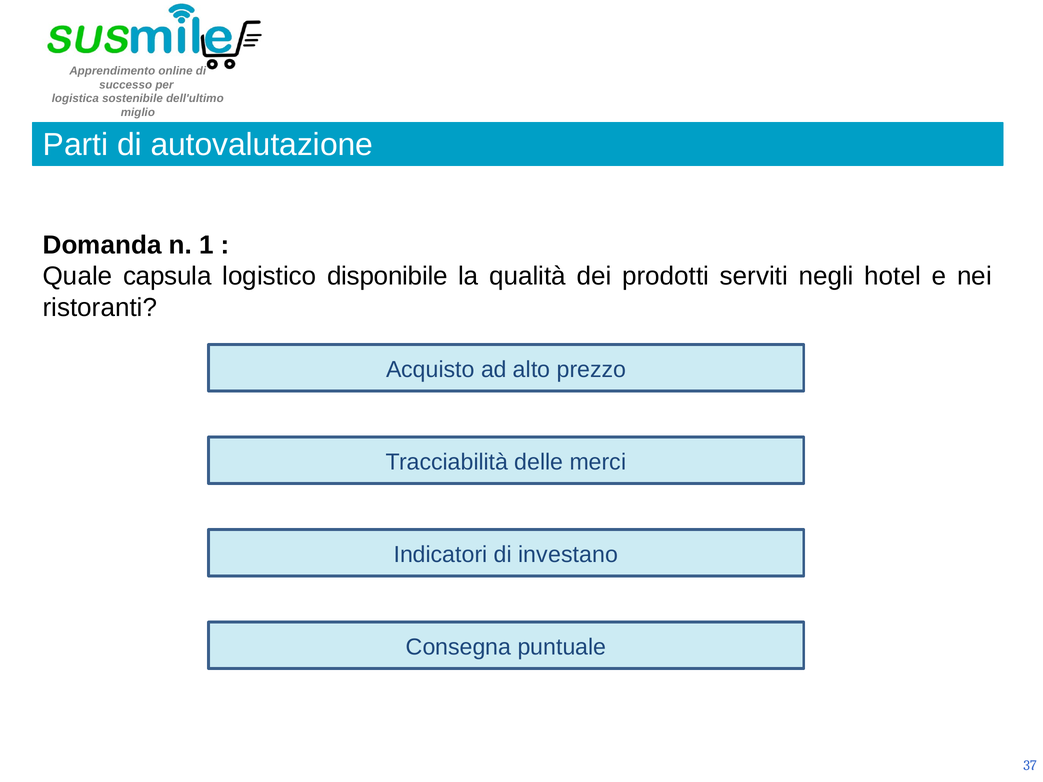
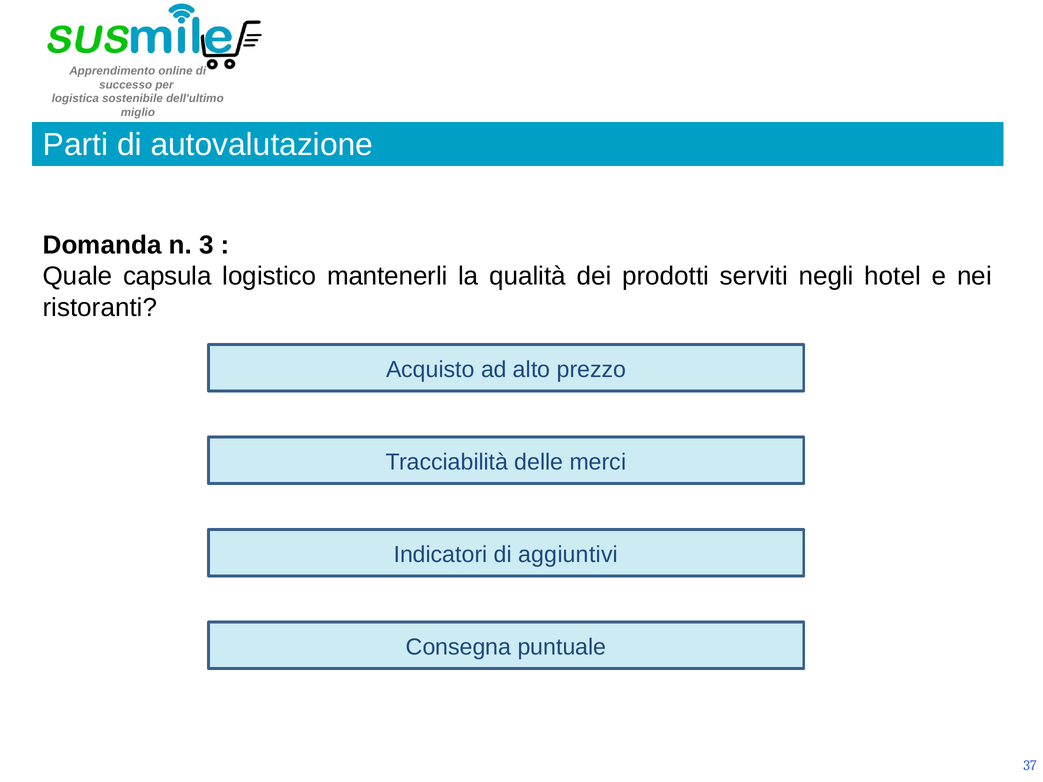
1: 1 -> 3 (206, 245)
disponibile: disponibile -> mantenerli (387, 276)
investano: investano -> aggiuntivi (568, 555)
